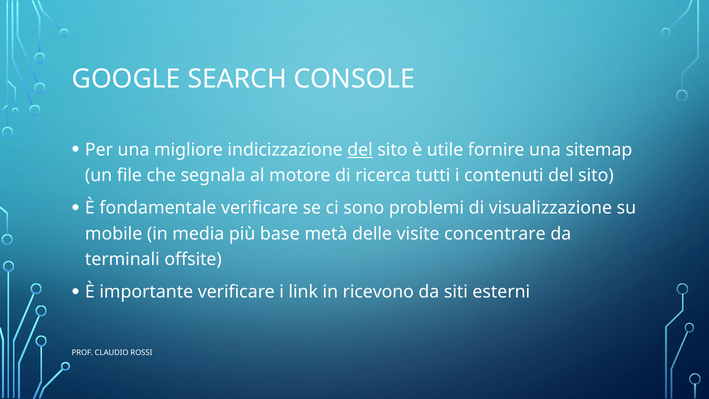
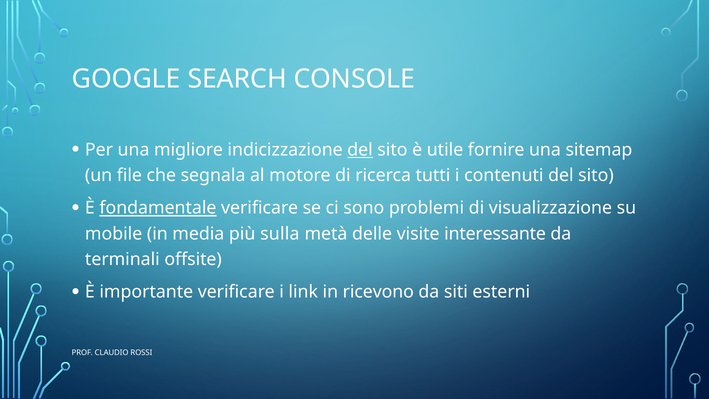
fondamentale underline: none -> present (158, 208)
base: base -> sulla (280, 234)
concentrare: concentrare -> interessante (495, 234)
